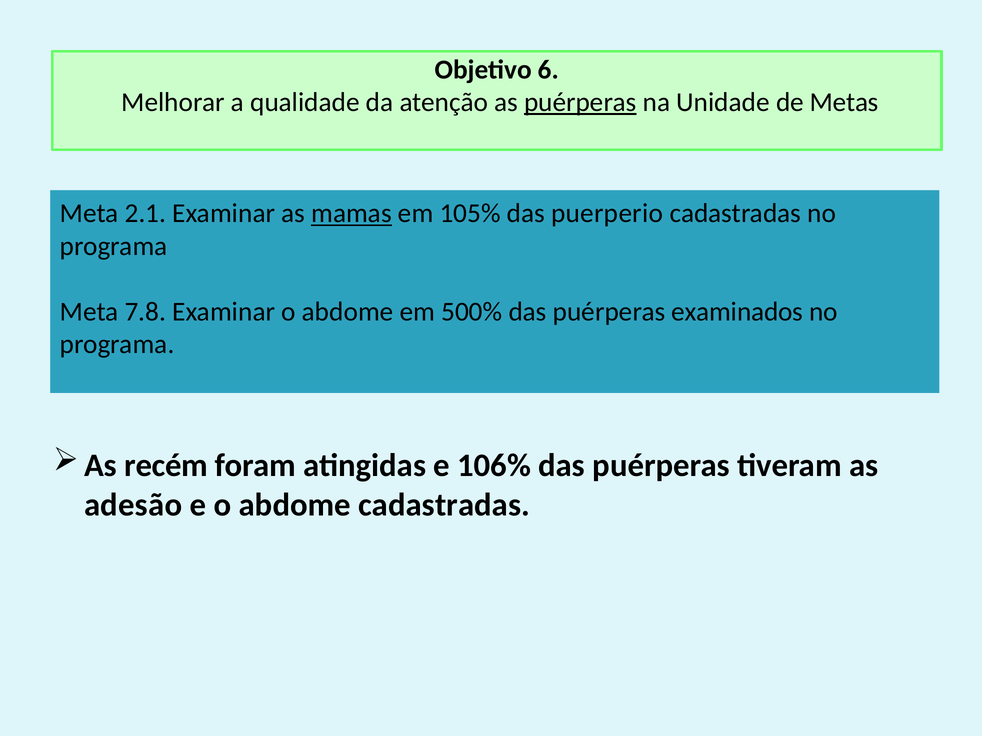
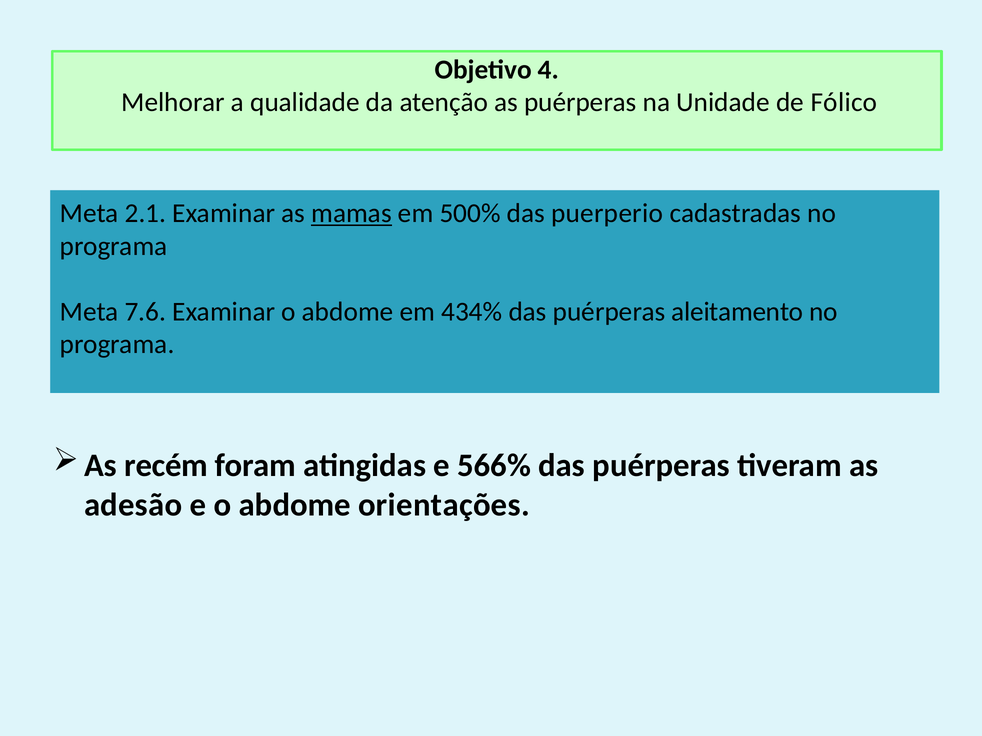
6: 6 -> 4 (548, 70)
puérperas underline: present -> none (580, 102)
Metas: Metas -> Fólico (844, 102)
105%: 105% -> 500% (470, 213)
7.8: 7.8 -> 7.6 (145, 312)
500%: 500% -> 434% (472, 312)
examinados: examinados -> aleitamento (737, 312)
106%: 106% -> 566% (494, 466)
abdome cadastradas: cadastradas -> orientações (444, 505)
